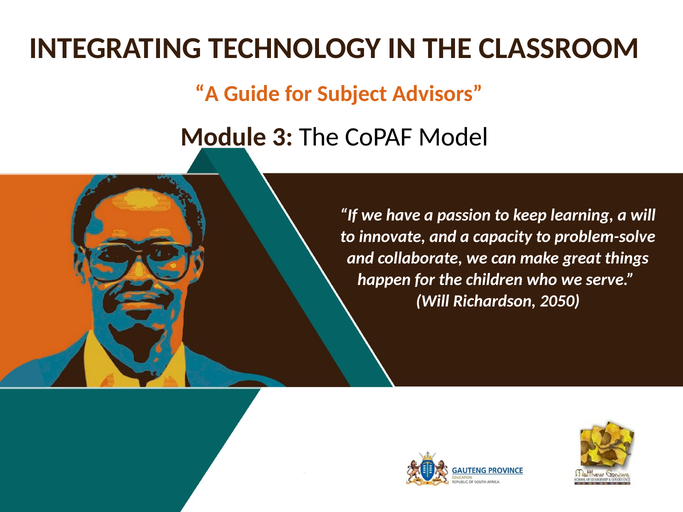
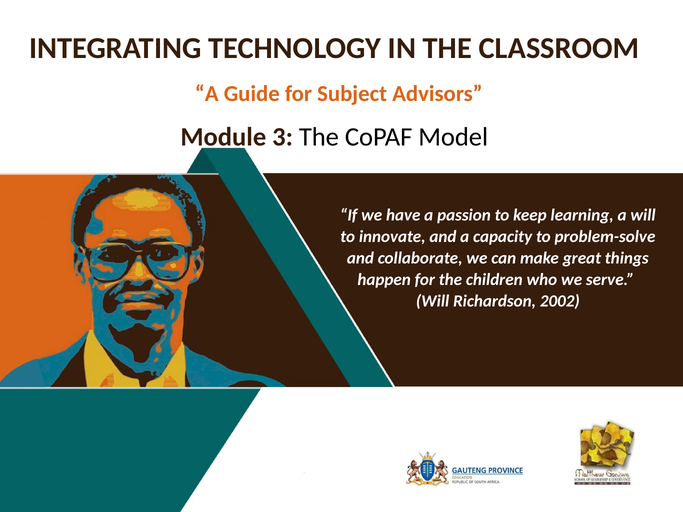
2050: 2050 -> 2002 (560, 301)
